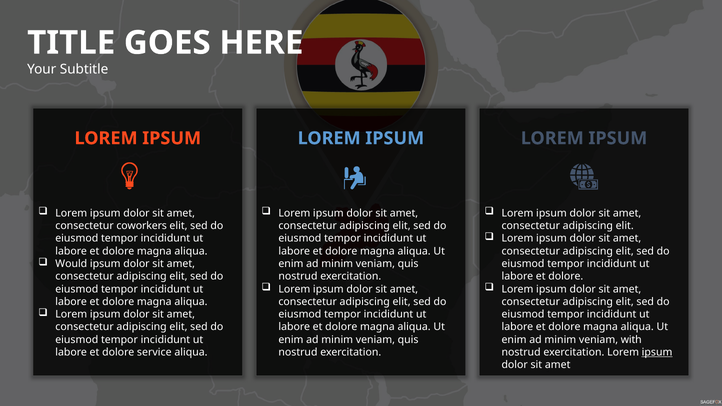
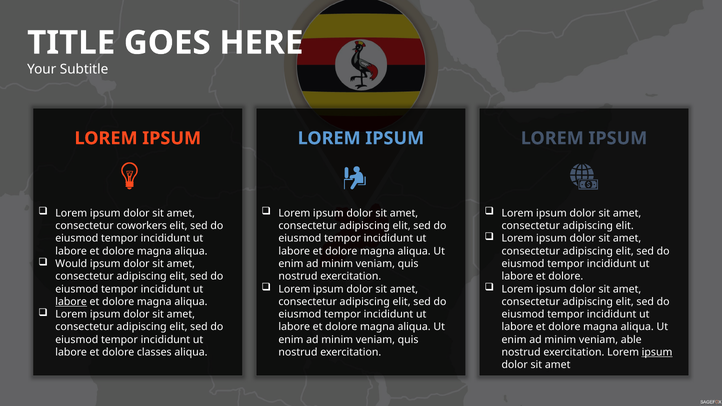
labore underline: none -> present (71, 302)
with: with -> able (631, 340)
service: service -> classes (154, 352)
